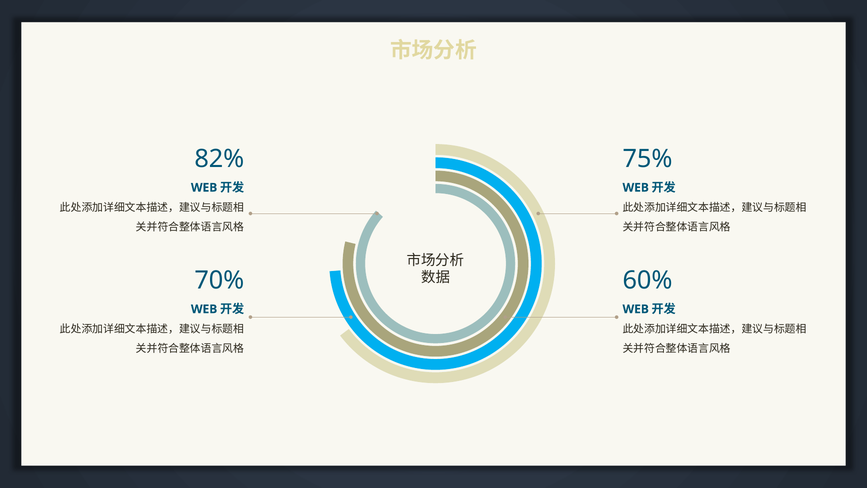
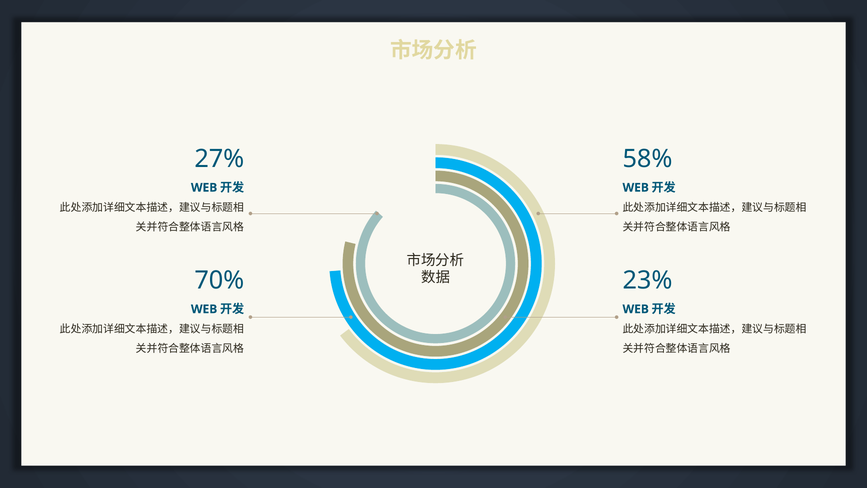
82%: 82% -> 27% (219, 159)
75%: 75% -> 58% (647, 159)
60%: 60% -> 23% (647, 280)
